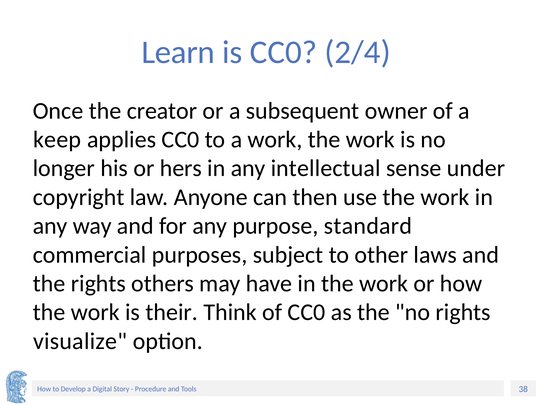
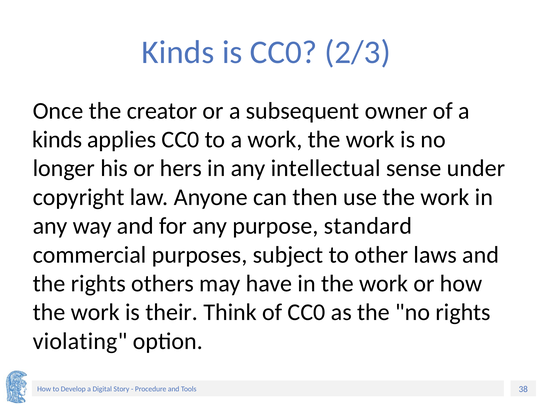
Learn: Learn -> Kinds (178, 52)
2/4: 2/4 -> 2/3 (358, 52)
keep: keep -> kinds (57, 140)
visualize: visualize -> violating (80, 341)
